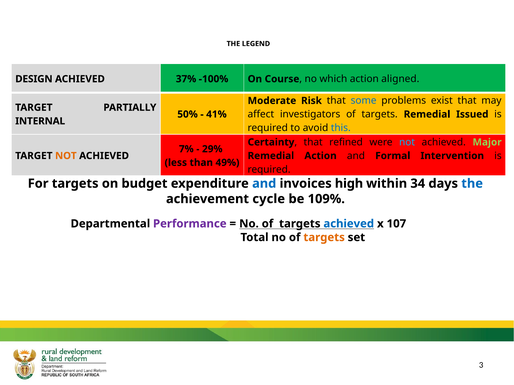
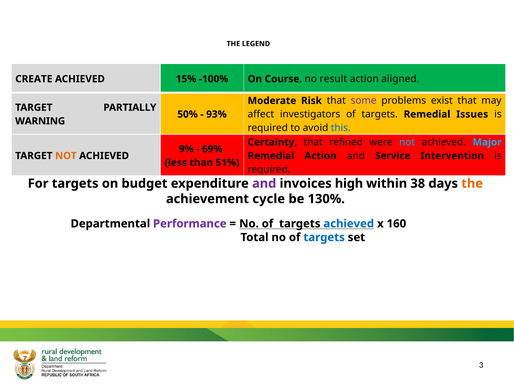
DESIGN: DESIGN -> CREATE (34, 79)
37%: 37% -> 15% (186, 79)
which: which -> result (333, 79)
some colour: blue -> purple (364, 101)
Issued: Issued -> Issues (472, 114)
41%: 41% -> 93% (216, 114)
INTERNAL: INTERNAL -> WARNING (40, 121)
Major colour: light green -> light blue (487, 142)
7%: 7% -> 9% (186, 149)
29%: 29% -> 69% (212, 149)
Formal: Formal -> Service (393, 156)
49%: 49% -> 51% (227, 163)
and colour: blue -> purple (264, 184)
34: 34 -> 38 (418, 184)
the colour: blue -> orange (472, 184)
109%: 109% -> 130% (326, 199)
107: 107 -> 160 (396, 224)
targets colour: orange -> blue (324, 238)
